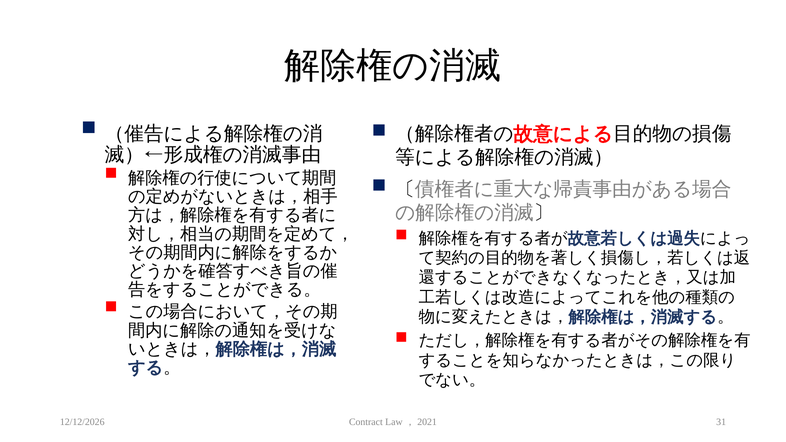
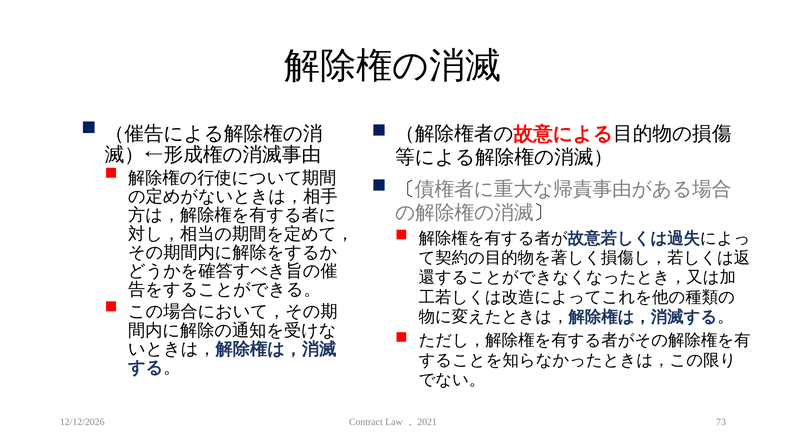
31: 31 -> 73 (721, 422)
